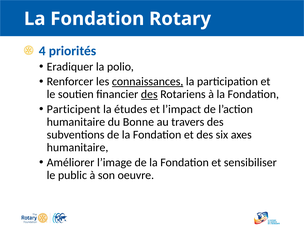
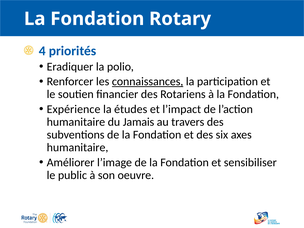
des underline: present -> none (149, 94)
Participent: Participent -> Expérience (74, 109)
Bonne: Bonne -> Jamais (139, 122)
